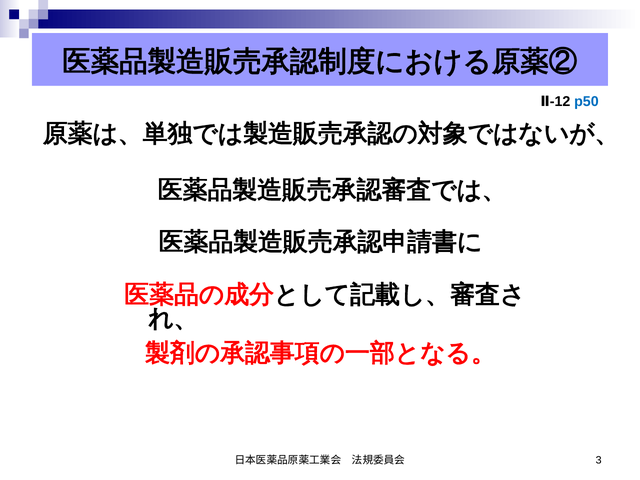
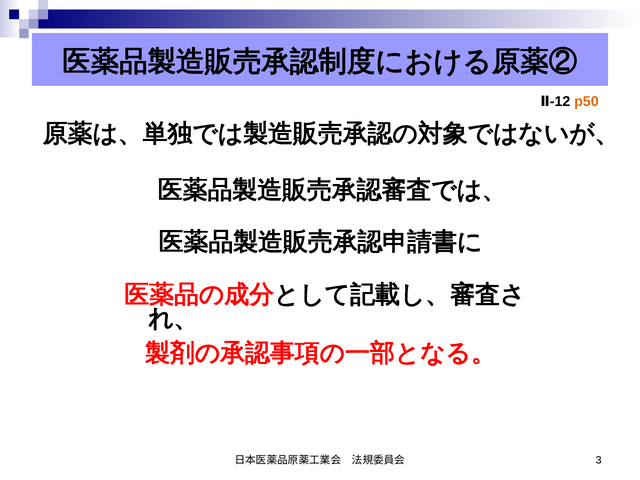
p50 colour: blue -> orange (586, 102)
